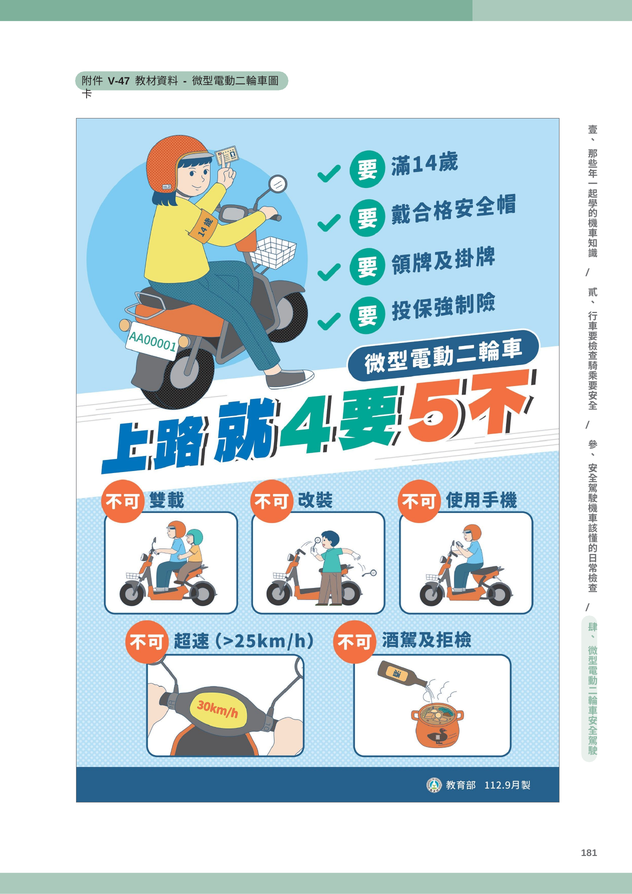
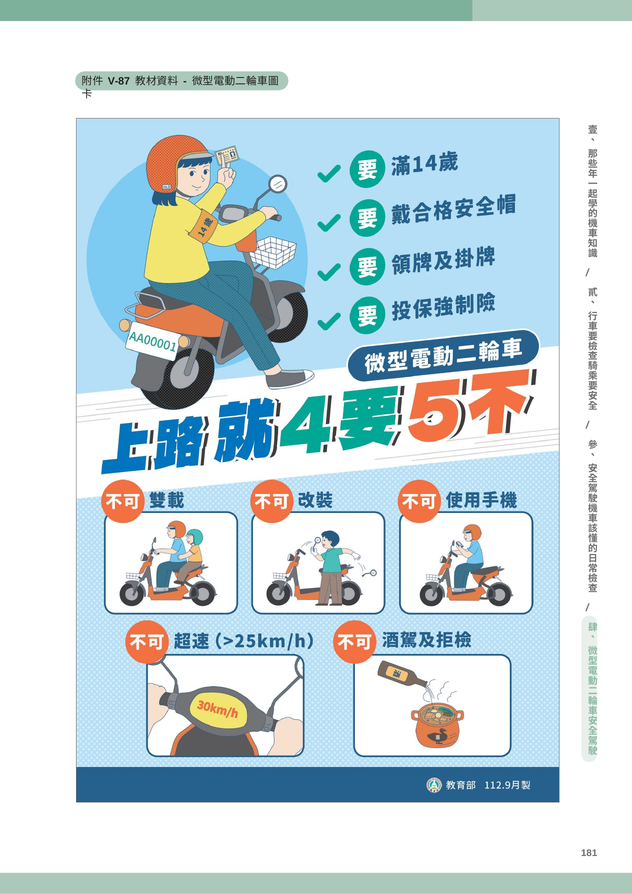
V-47: V-47 -> V-87 (119, 81)
